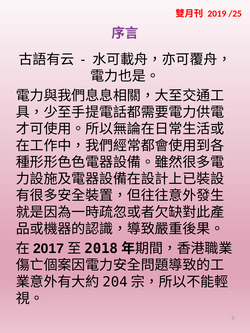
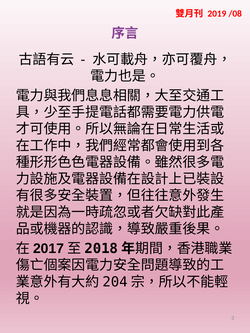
/25: /25 -> /08 (235, 14)
